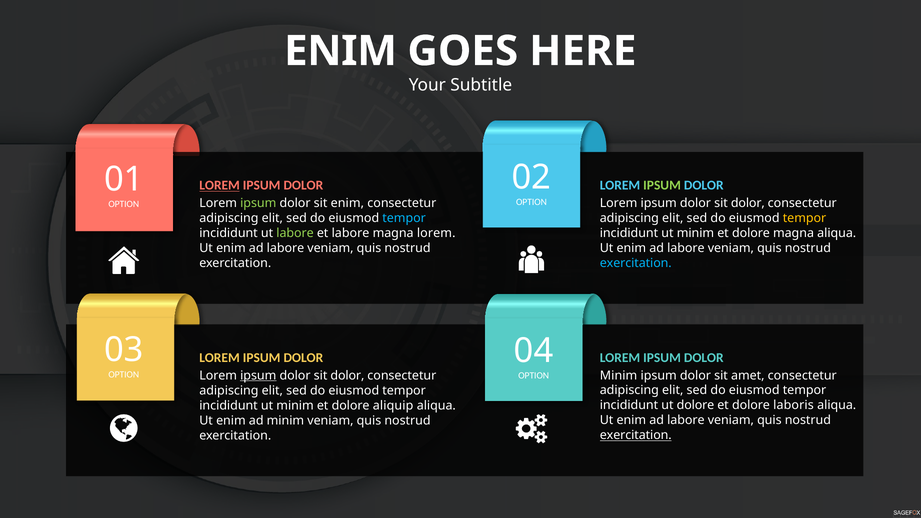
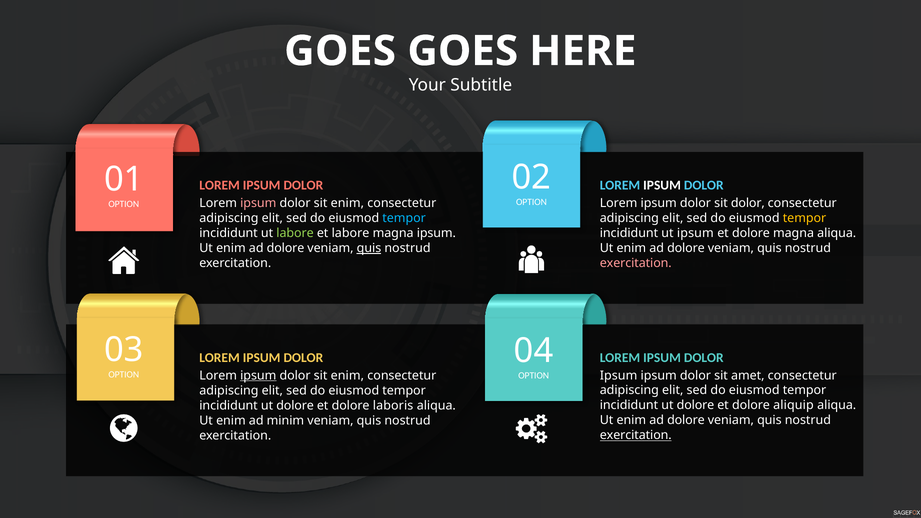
ENIM: ENIM -> GOES (340, 51)
IPSUM colour: light green -> white (662, 185)
LOREM underline: present -> none (220, 185)
ipsum colour: light green -> pink (258, 203)
minim: minim -> ipsum (695, 233)
magna lorem: lorem -> ipsum (436, 233)
labore: labore -> dolore (686, 248)
labore: labore -> dolore (286, 248)
quis underline: none -> present (369, 248)
exercitation colour: light blue -> pink (636, 263)
dolor: dolor -> enim (347, 376)
Minim: Minim -> Ipsum (619, 375)
laboris: laboris -> aliquip (793, 405)
minim: minim -> dolore (295, 405)
aliquip: aliquip -> laboris (393, 405)
labore: labore -> dolore (686, 420)
